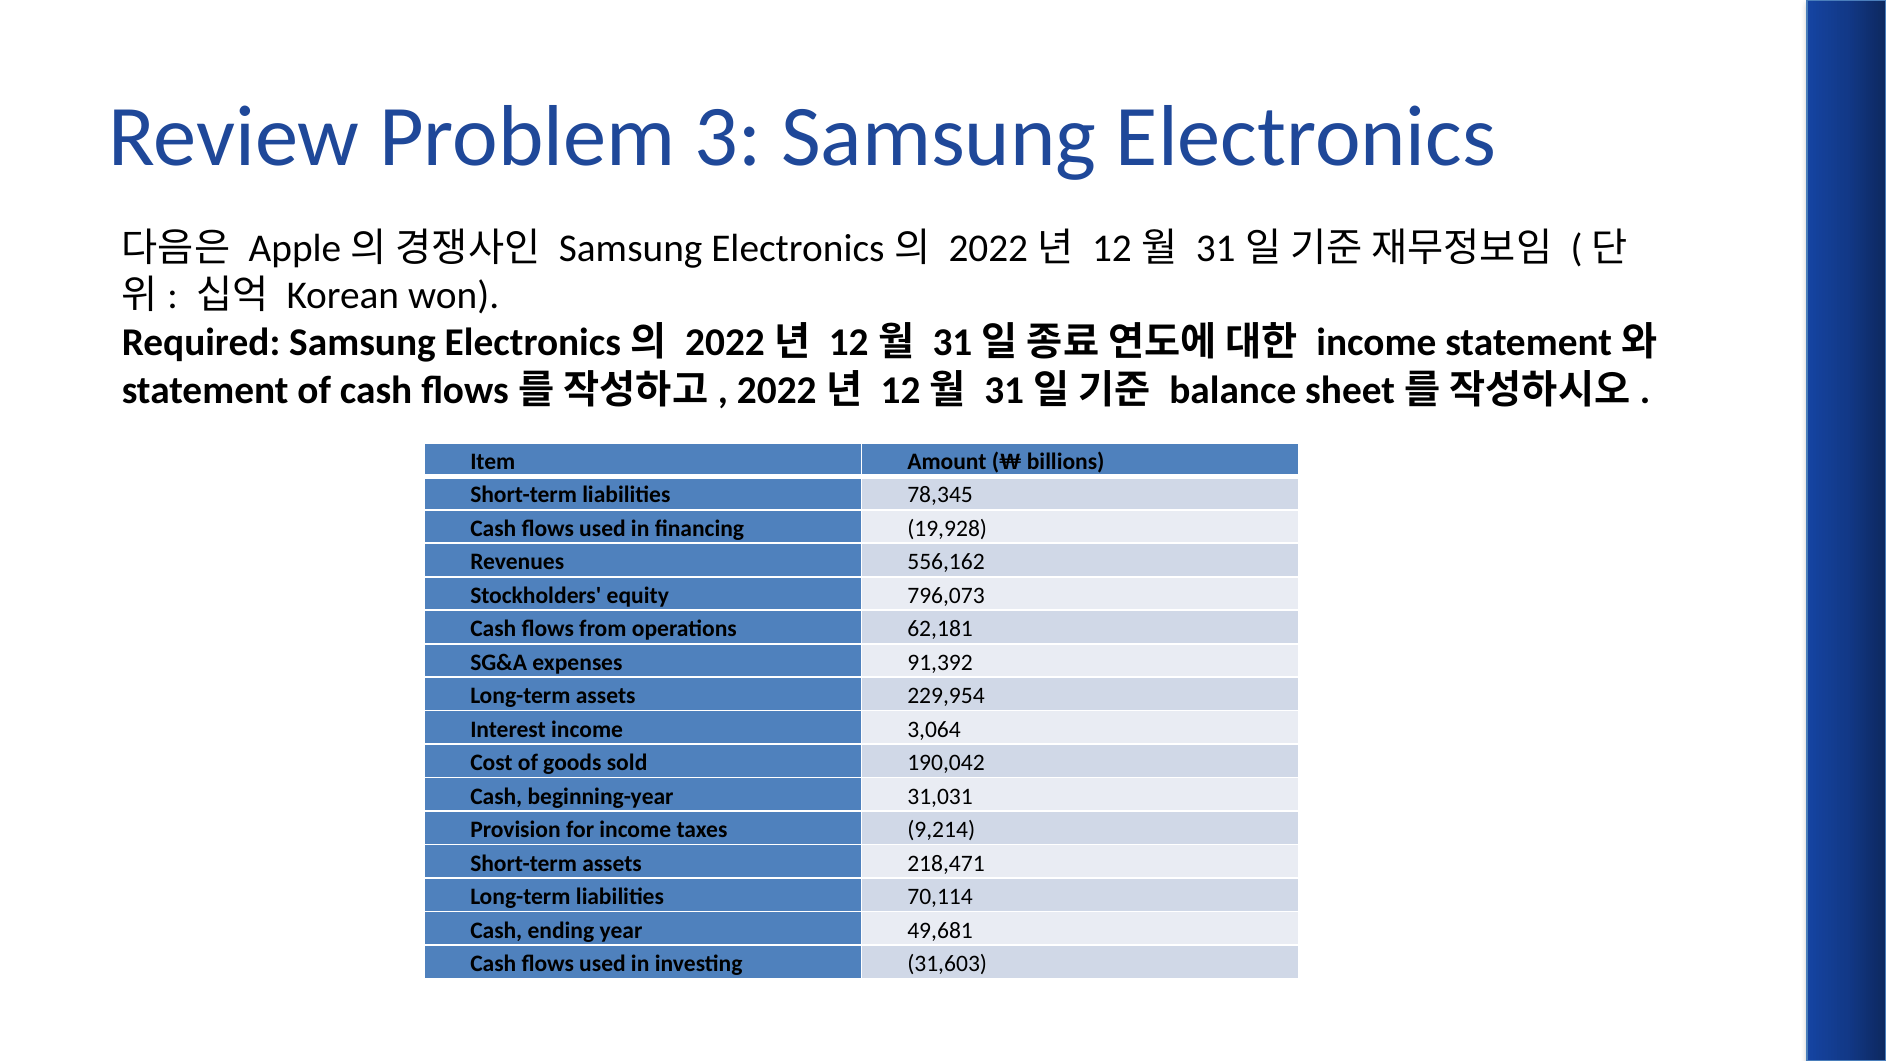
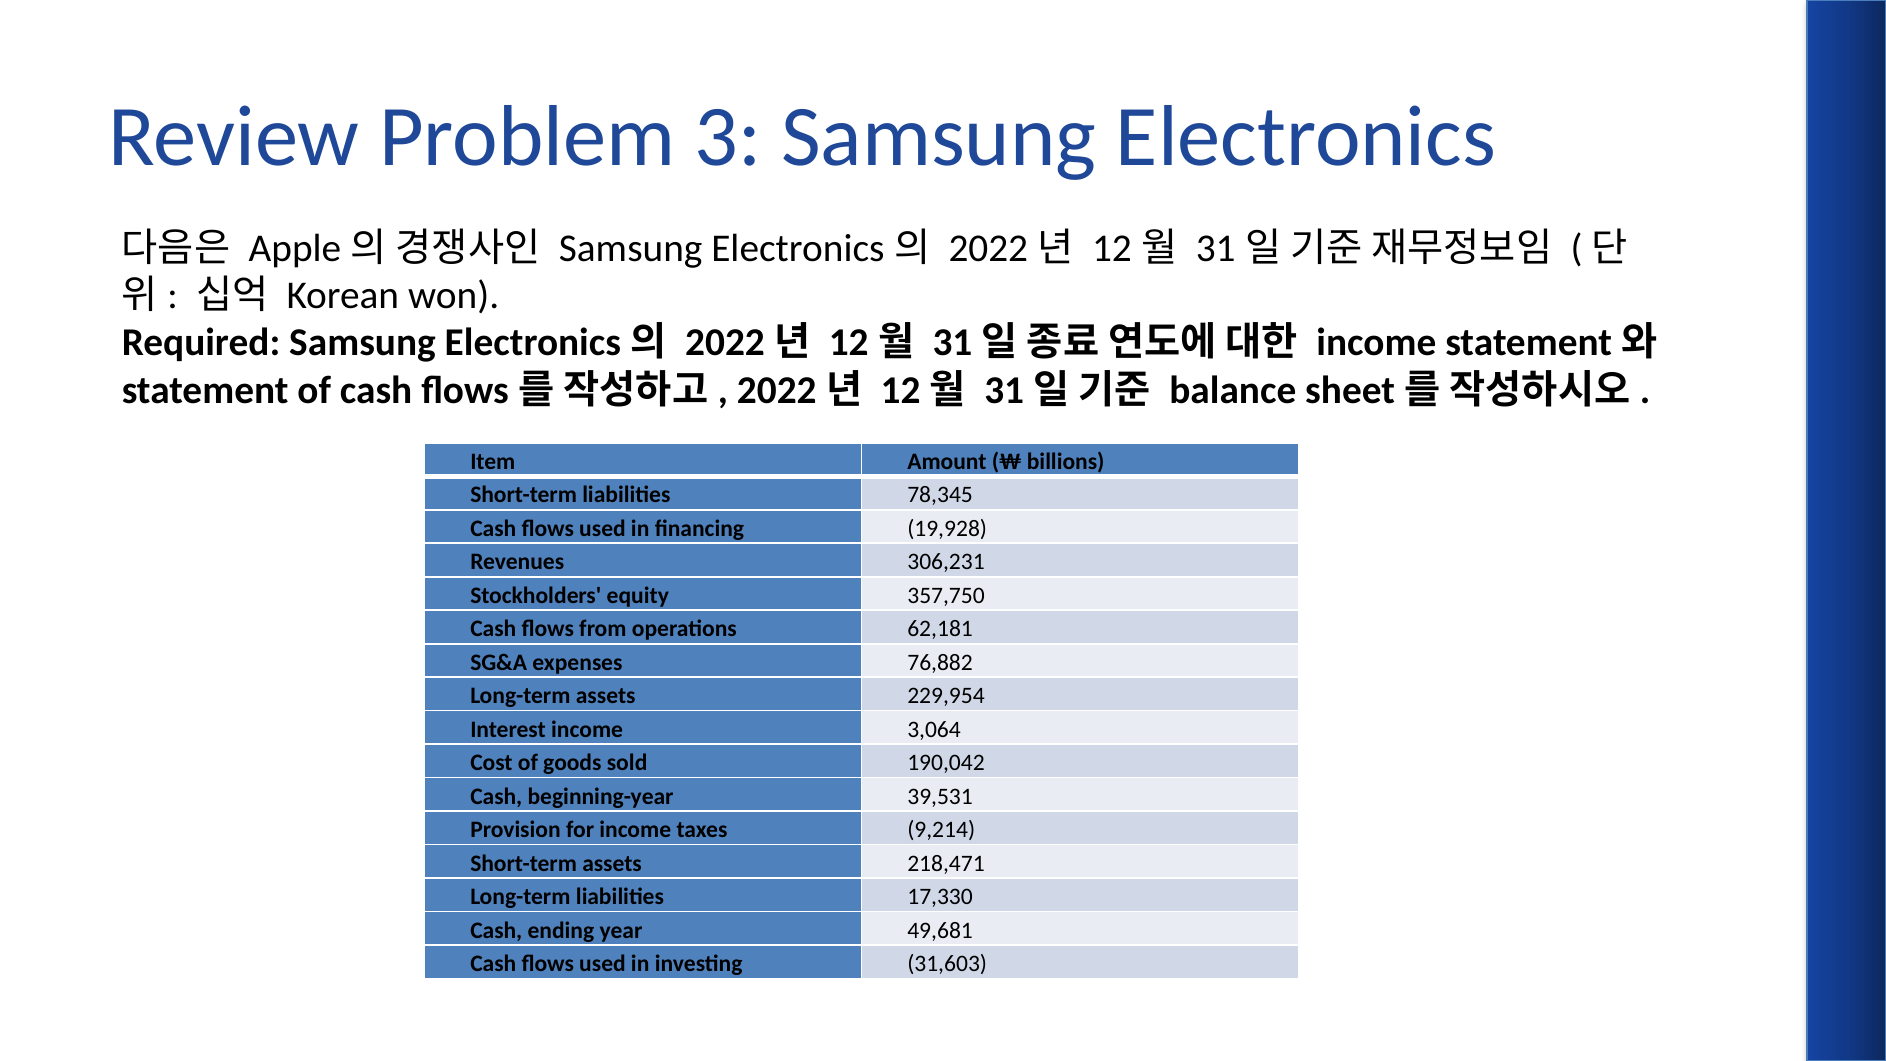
556,162: 556,162 -> 306,231 (946, 562)
796,073: 796,073 -> 357,750 (946, 596)
91,392: 91,392 -> 76,882 (940, 662)
31,031: 31,031 -> 39,531 (940, 796)
70,114: 70,114 -> 17,330 (940, 897)
